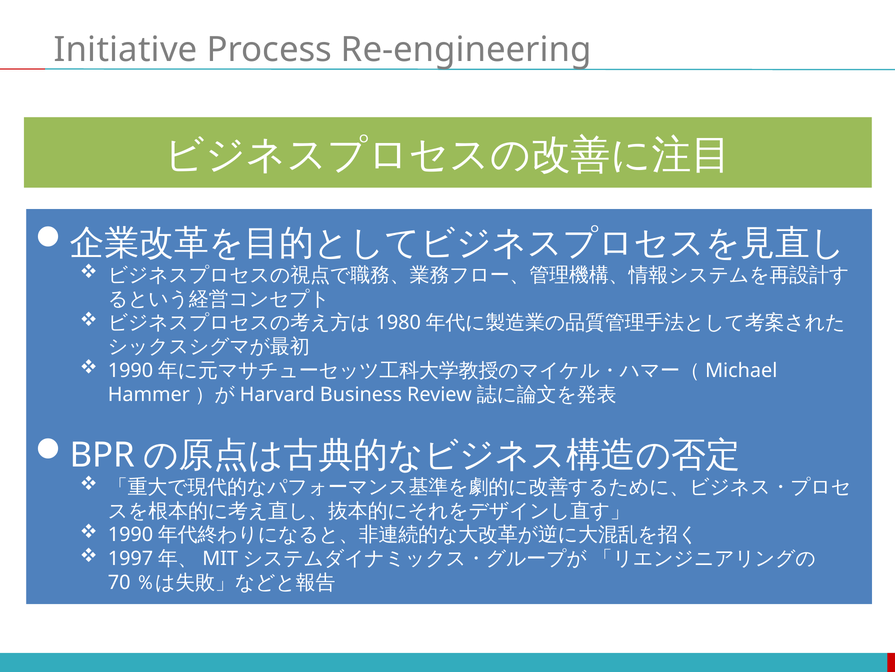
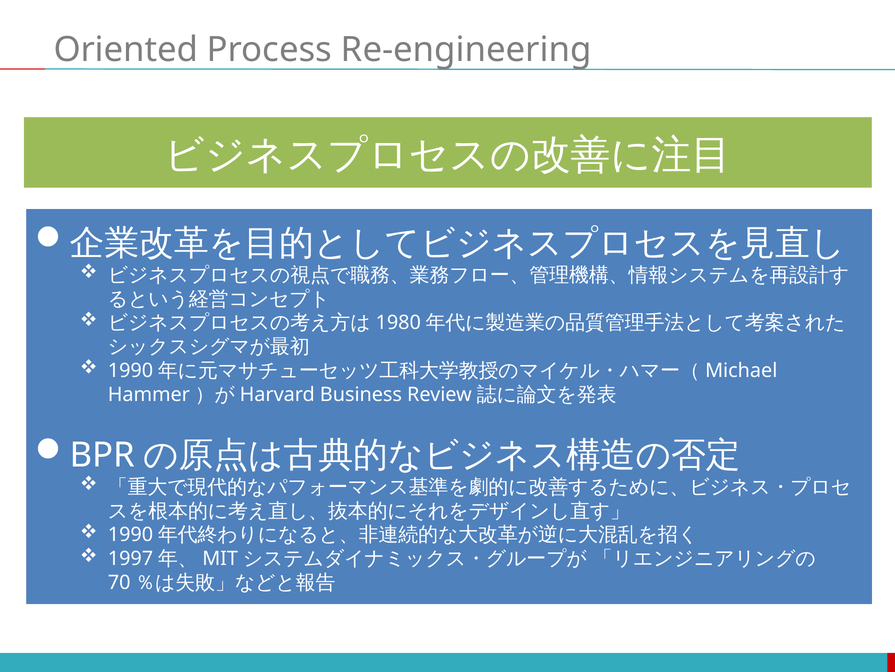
Initiative: Initiative -> Oriented (126, 50)
